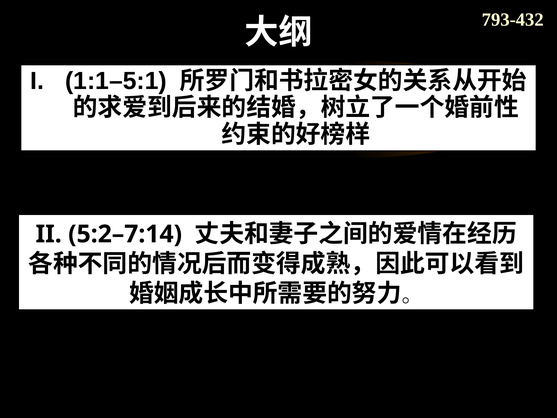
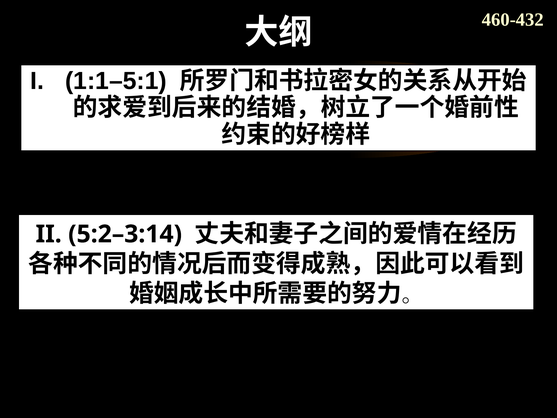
793-432: 793-432 -> 460-432 (513, 20)
5:2–7:14: 5:2–7:14 -> 5:2–3:14 (125, 234)
